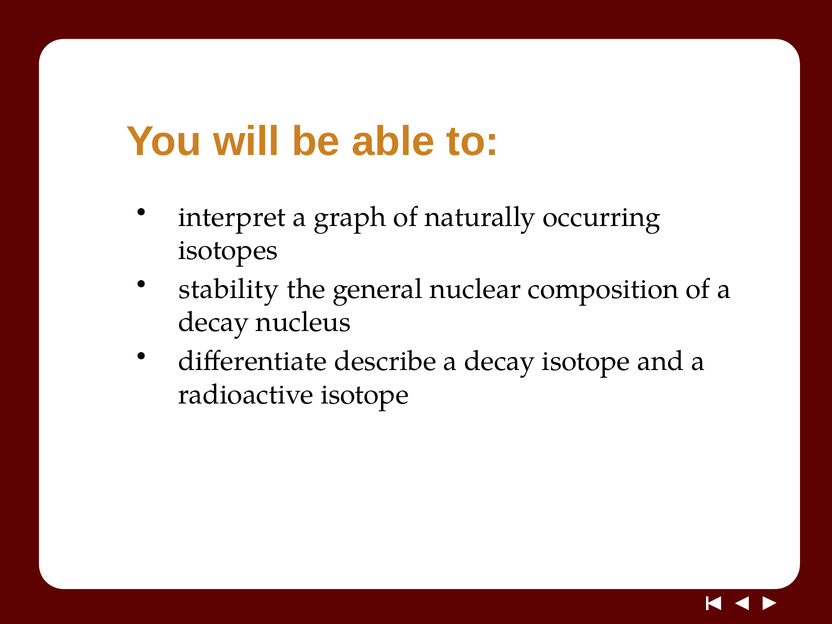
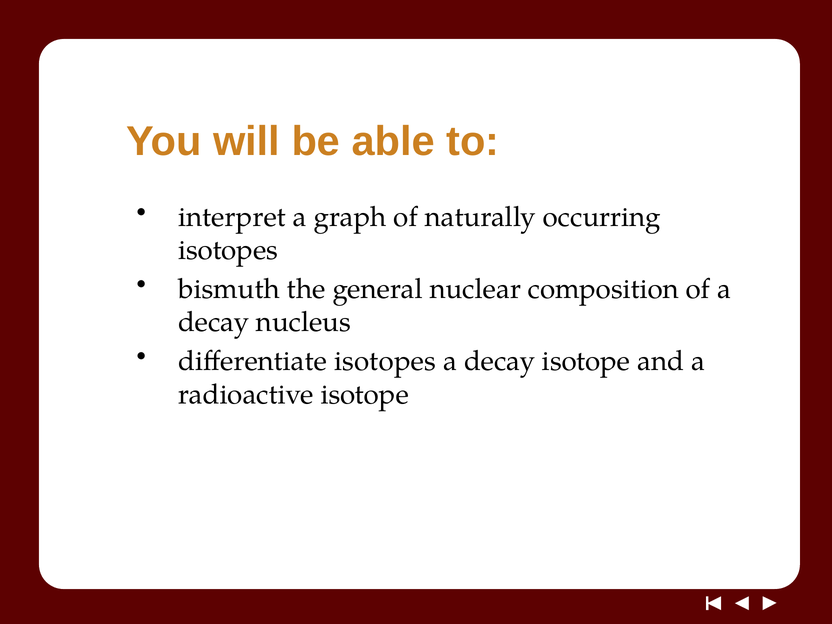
stability: stability -> bismuth (229, 289)
differentiate describe: describe -> isotopes (385, 361)
